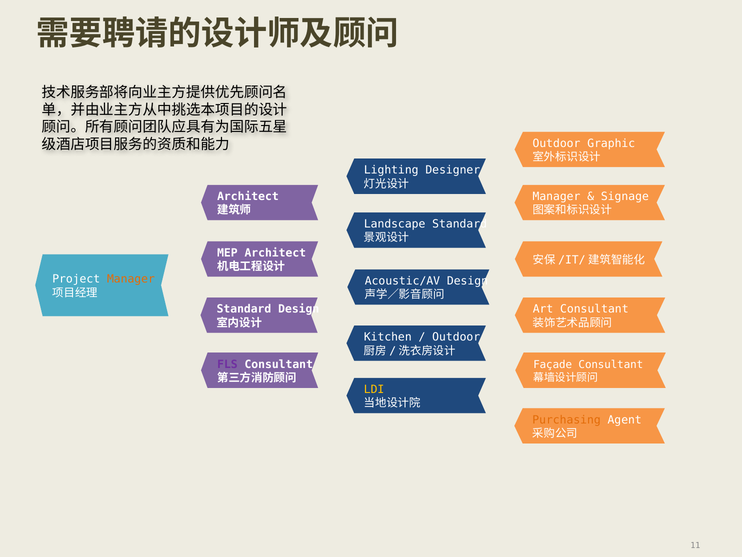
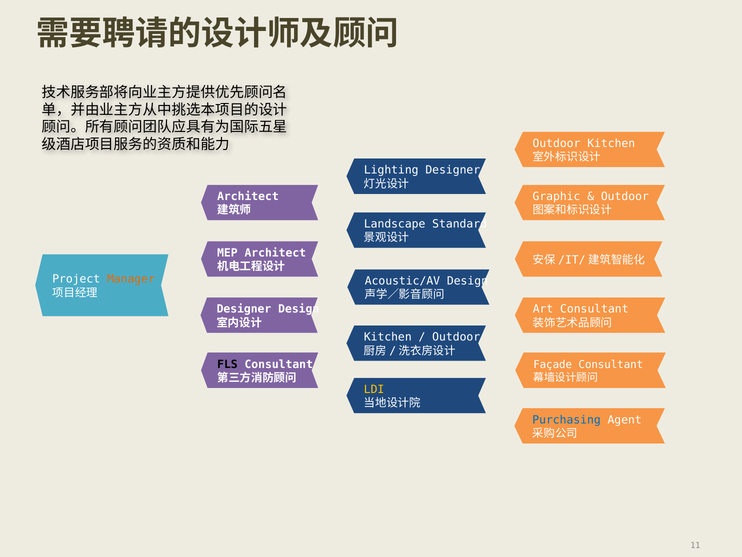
Outdoor Graphic: Graphic -> Kitchen (611, 143)
Manager: Manager -> Graphic (556, 196)
Signage: Signage -> Outdoor (625, 196)
Standard: Standard -> Designer (244, 309)
FLS colour: purple -> black (227, 364)
Purchasing colour: orange -> blue (567, 419)
